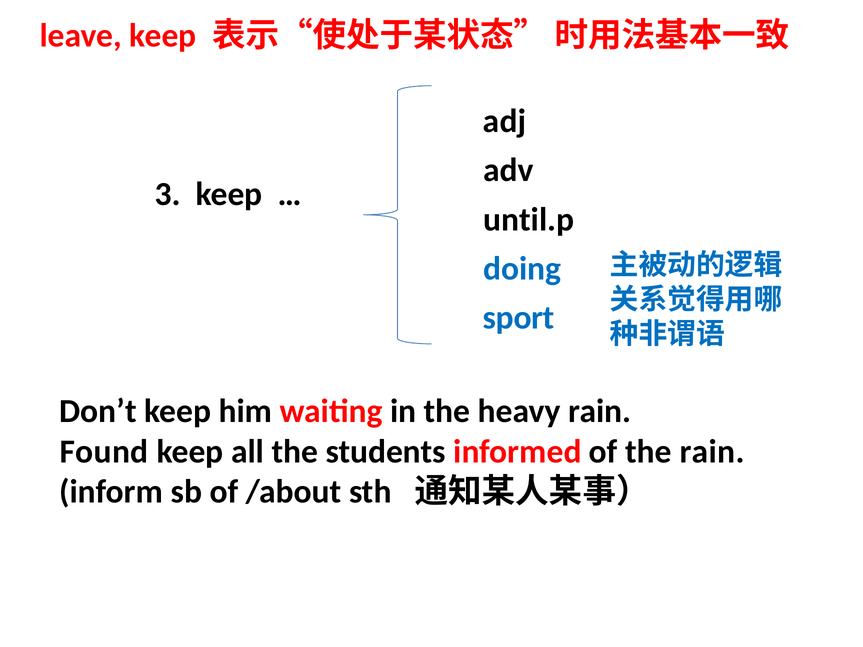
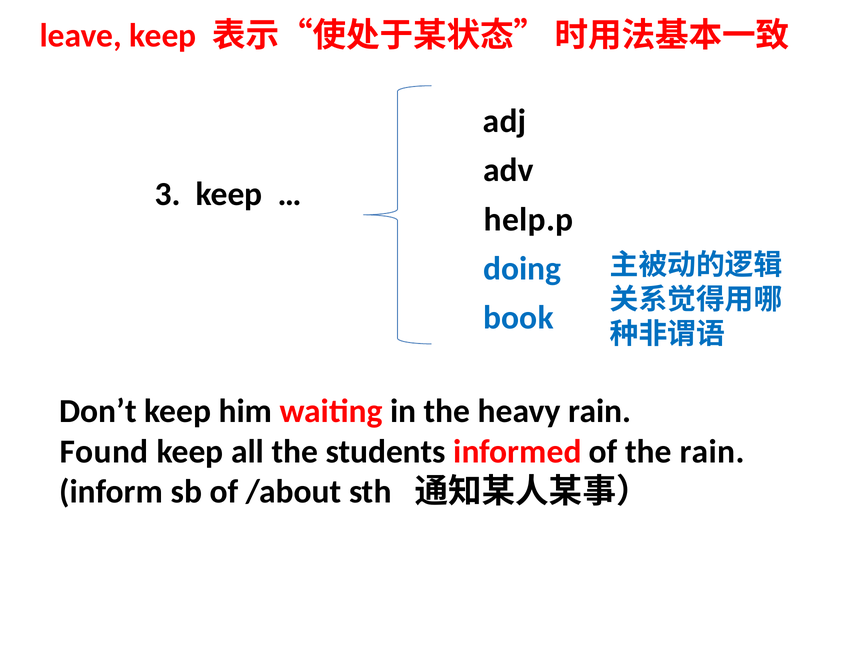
until.p: until.p -> help.p (529, 220)
sport: sport -> book (518, 318)
